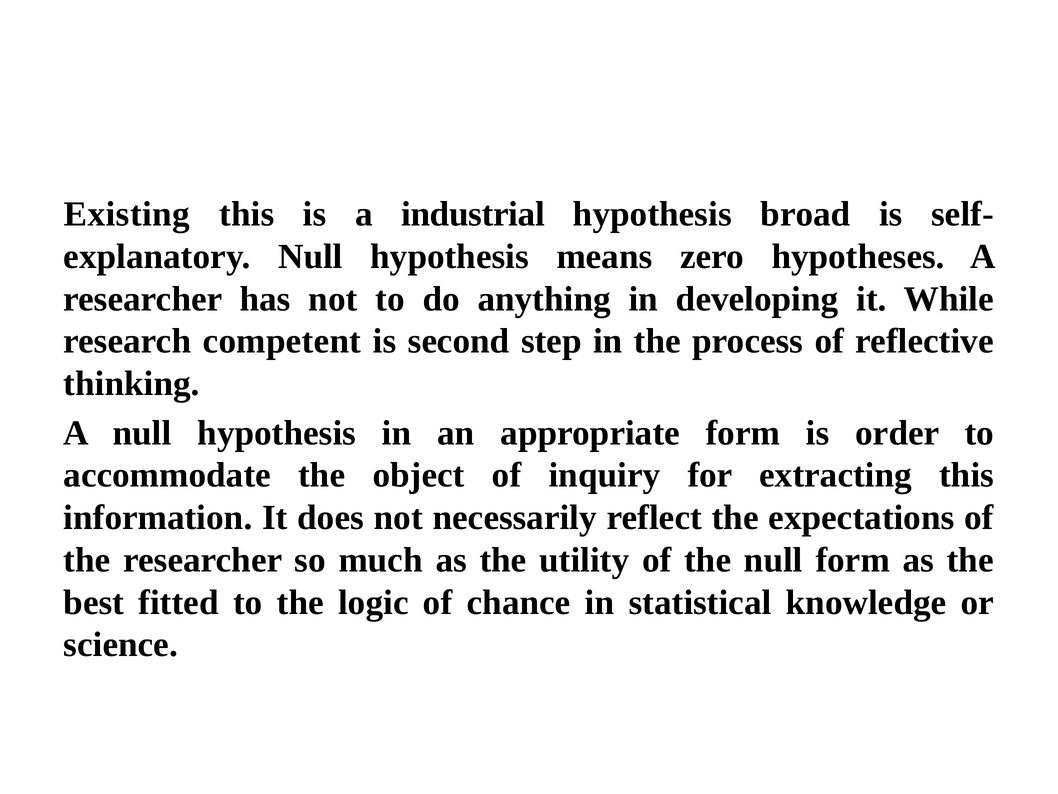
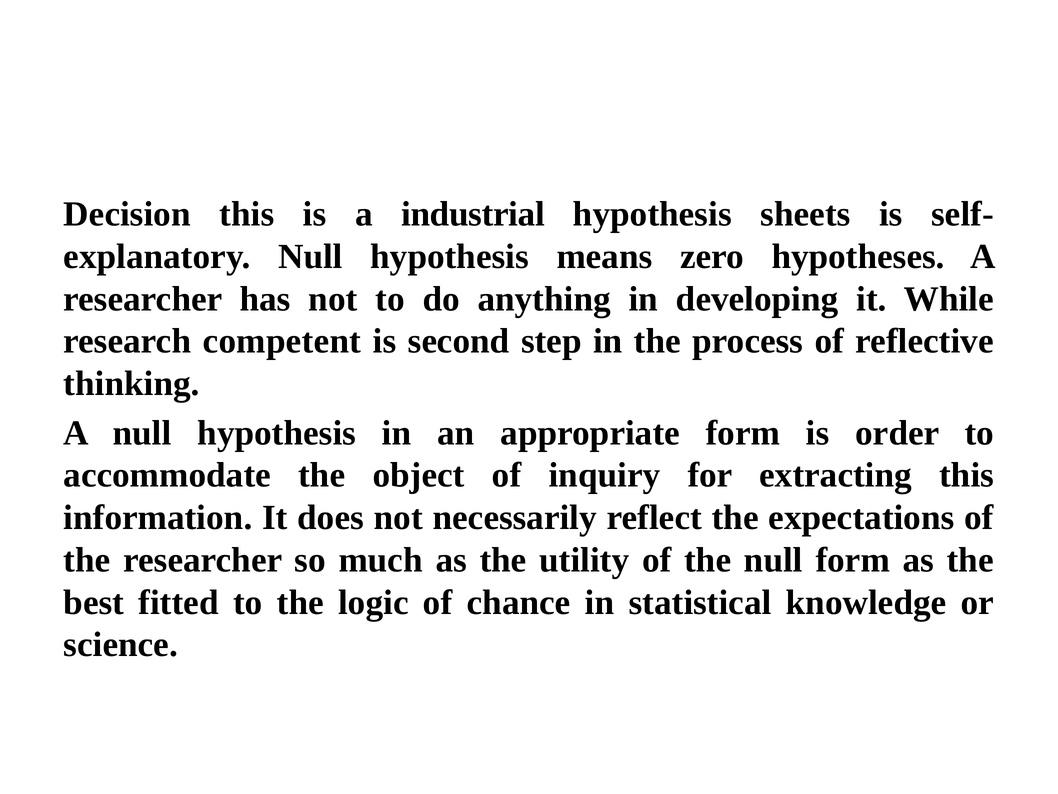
Existing: Existing -> Decision (127, 214)
broad: broad -> sheets (805, 214)
